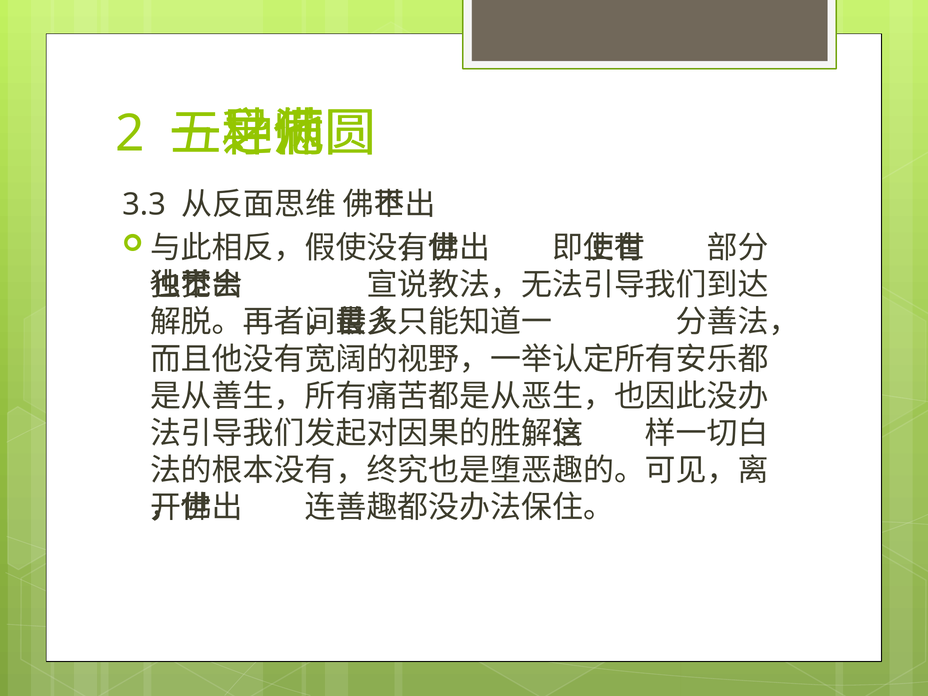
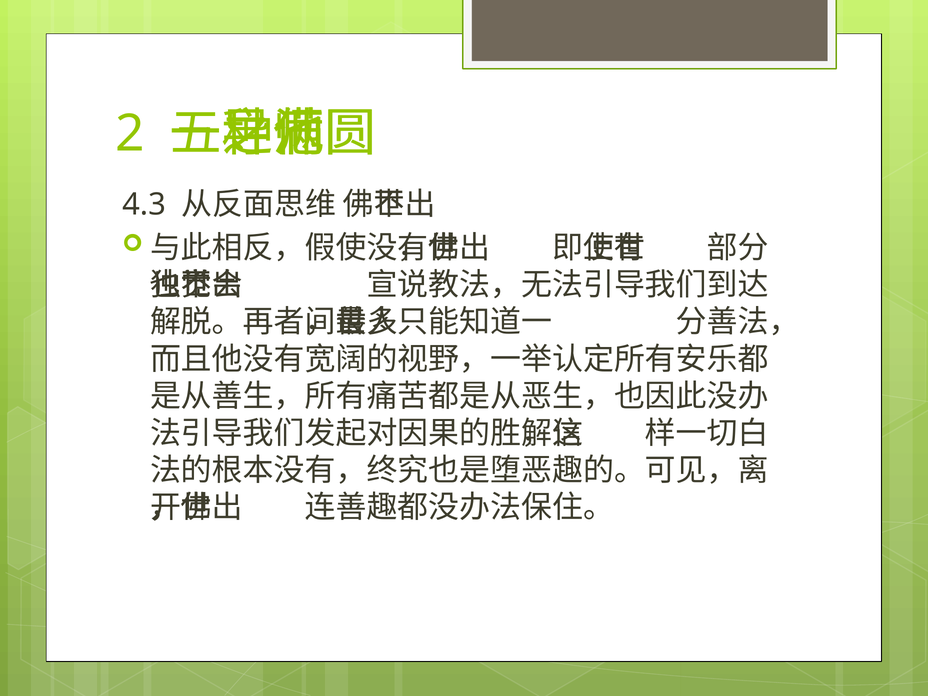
3.3: 3.3 -> 4.3 (144, 205)
